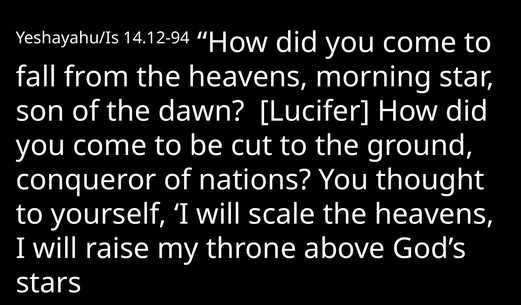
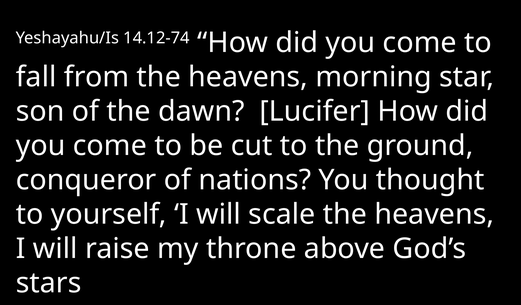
14.12-94: 14.12-94 -> 14.12-74 (156, 38)
